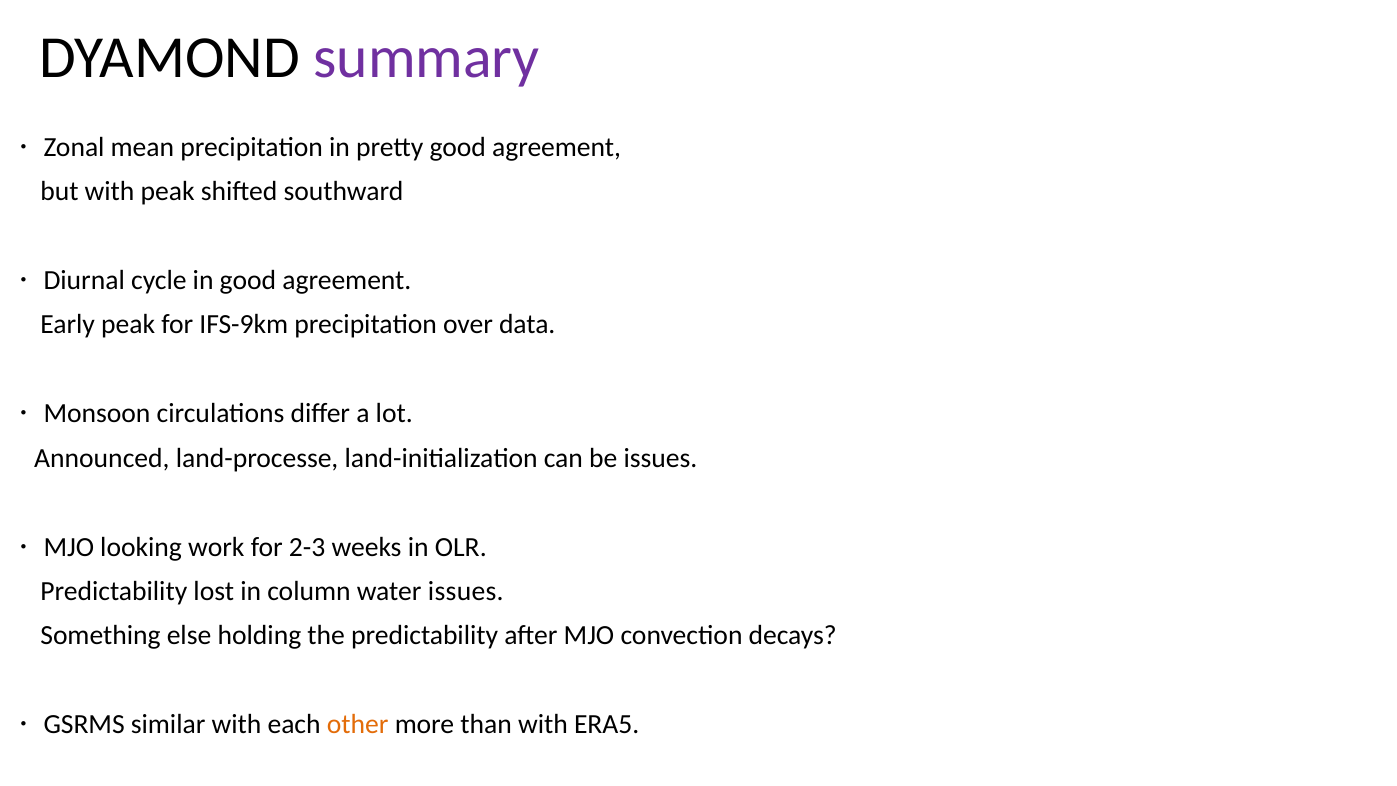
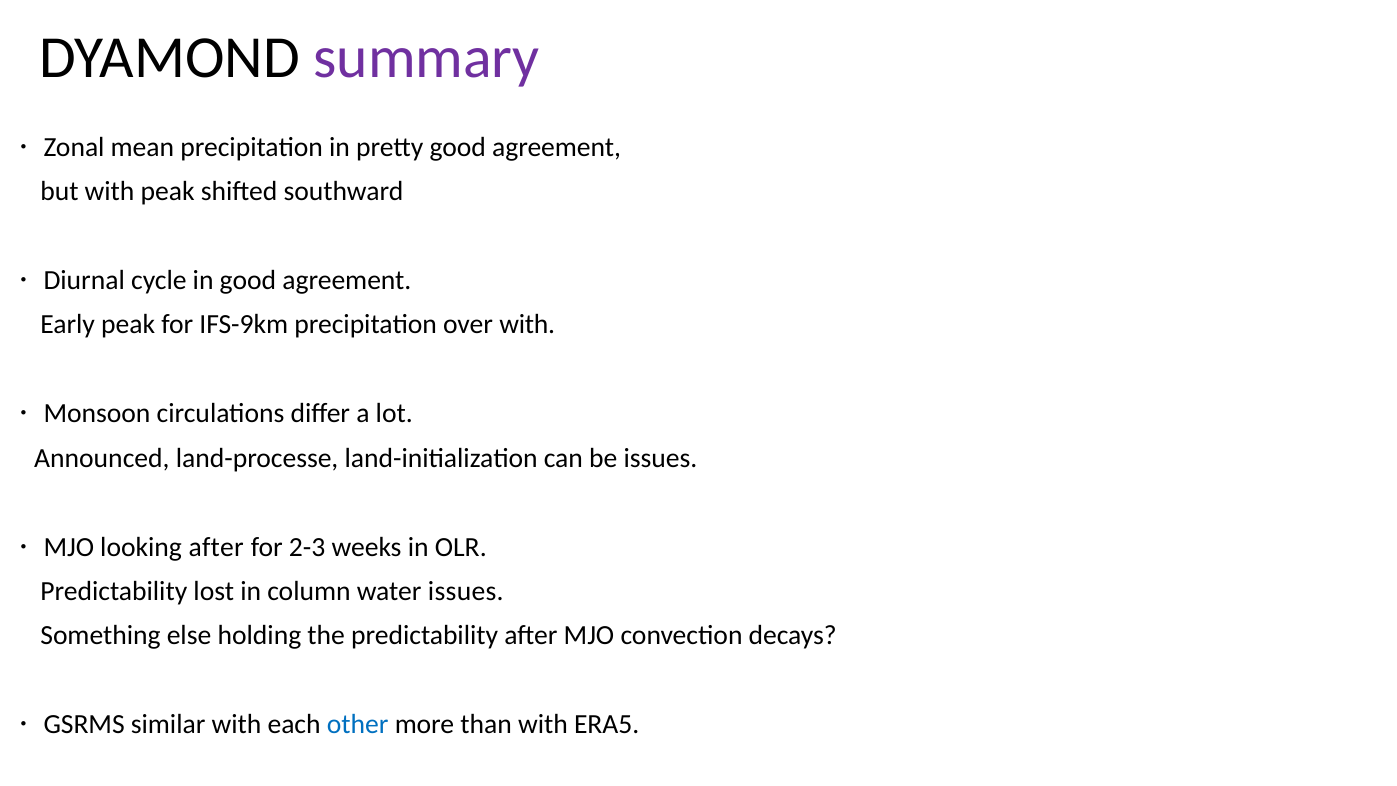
over data: data -> with (527, 325)
looking work: work -> after (216, 547)
other colour: orange -> blue (358, 724)
